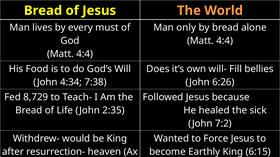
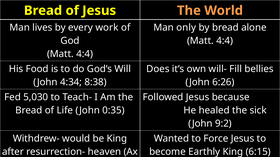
must: must -> work (107, 28)
7:38: 7:38 -> 8:38 (96, 82)
8,729: 8,729 -> 5,030 (36, 97)
2:35: 2:35 -> 0:35 (113, 111)
7:2: 7:2 -> 9:2 (223, 124)
